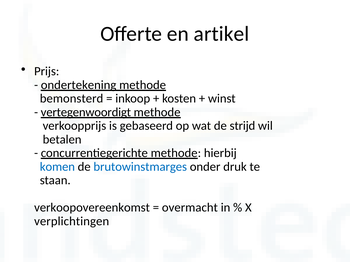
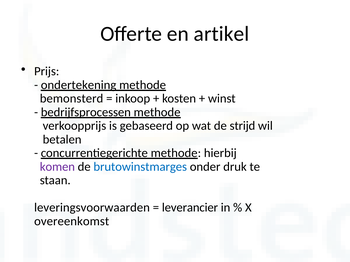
vertegenwoordigt: vertegenwoordigt -> bedrijfsprocessen (86, 112)
komen colour: blue -> purple (57, 167)
verkoopovereenkomst: verkoopovereenkomst -> leveringsvoorwaarden (92, 208)
overmacht: overmacht -> leverancier (190, 208)
verplichtingen: verplichtingen -> overeenkomst (72, 222)
